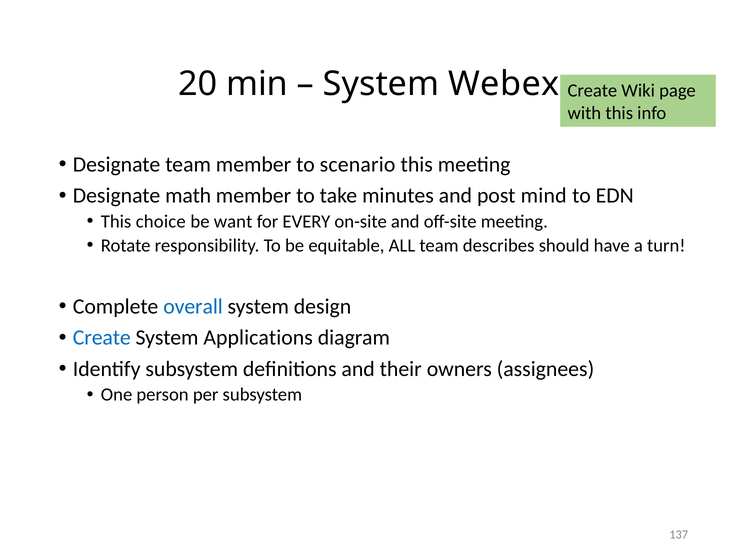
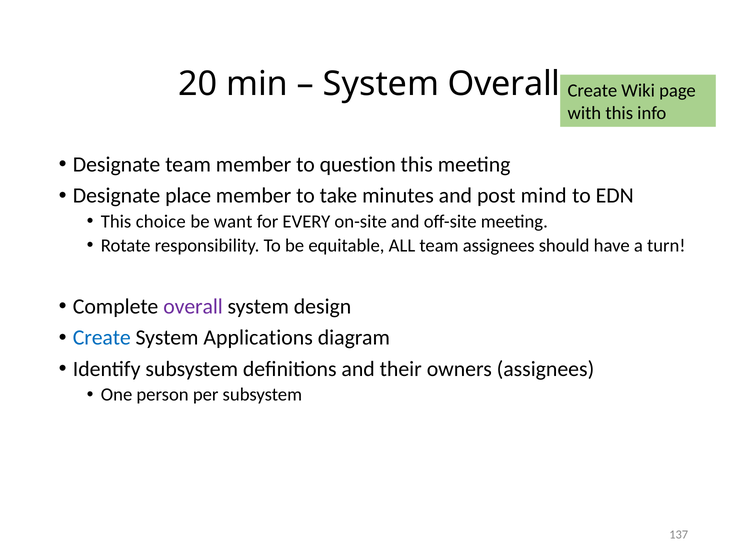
System Webex: Webex -> Overall (504, 84)
scenario: scenario -> question (358, 165)
math: math -> place (188, 196)
team describes: describes -> assignees (499, 246)
overall colour: blue -> purple (193, 307)
